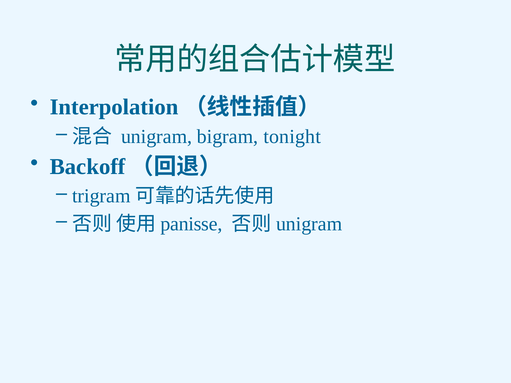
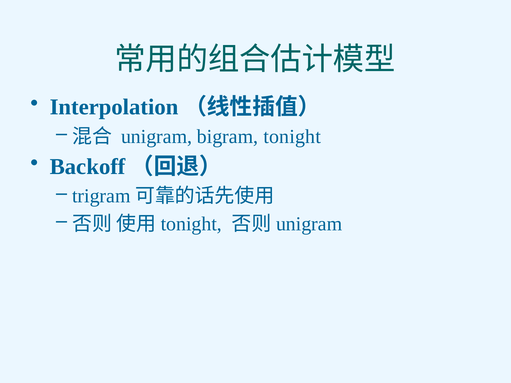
panisse: panisse -> tonight (191, 224)
